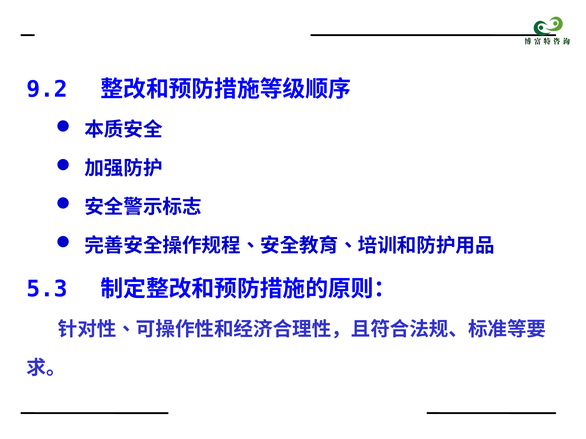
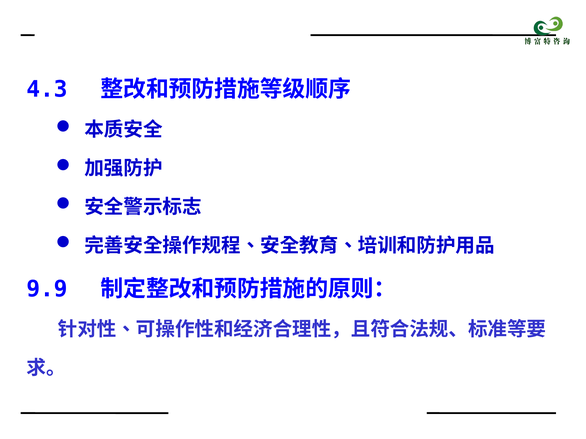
9.2: 9.2 -> 4.3 (47, 90)
5.3: 5.3 -> 9.9 (47, 289)
